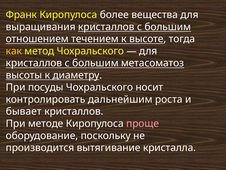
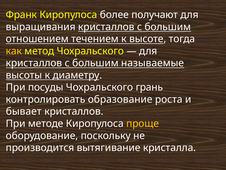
вещества: вещества -> получают (155, 15)
метасоматоз: метасоматоз -> называемые (153, 63)
носит: носит -> грань (149, 87)
дальнейшим: дальнейшим -> образование (120, 99)
проще colour: pink -> yellow (143, 123)
